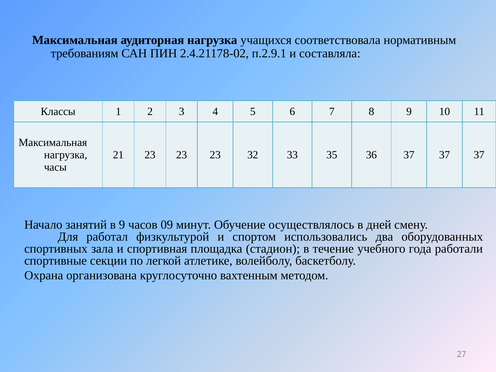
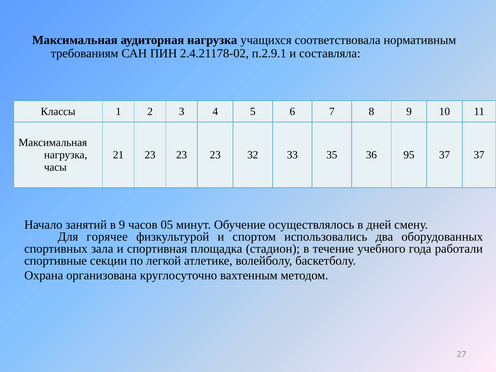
36 37: 37 -> 95 (409, 155)
09: 09 -> 05 (167, 225)
работал: работал -> горячее (107, 237)
